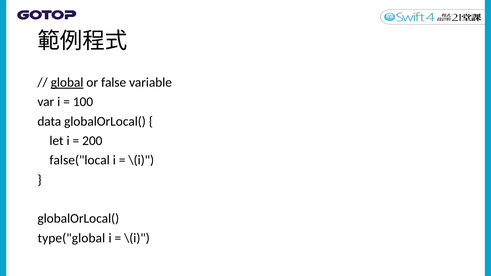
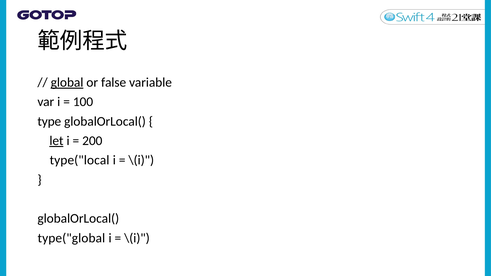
data: data -> type (49, 121)
let underline: none -> present (56, 141)
false("local: false("local -> type("local (80, 160)
